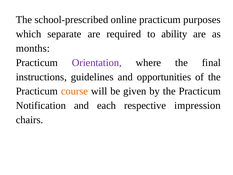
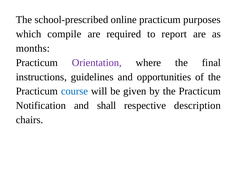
separate: separate -> compile (64, 34)
ability: ability -> report (174, 34)
course colour: orange -> blue (75, 91)
each: each -> shall (107, 105)
impression: impression -> description (197, 105)
